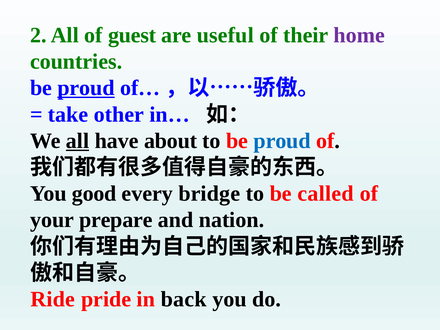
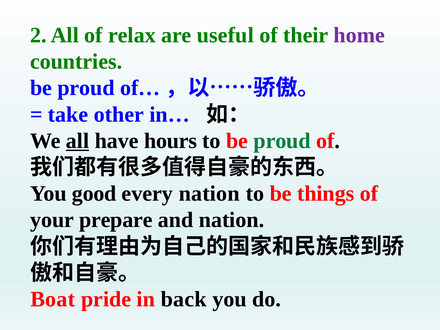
guest: guest -> relax (132, 35)
proud underline: present -> none (86, 88)
about: about -> hours (171, 141)
proud colour: blue -> green (282, 141)
every bridge: bridge -> nation (209, 194)
called: called -> things (326, 194)
Ride: Ride -> Boat (53, 299)
